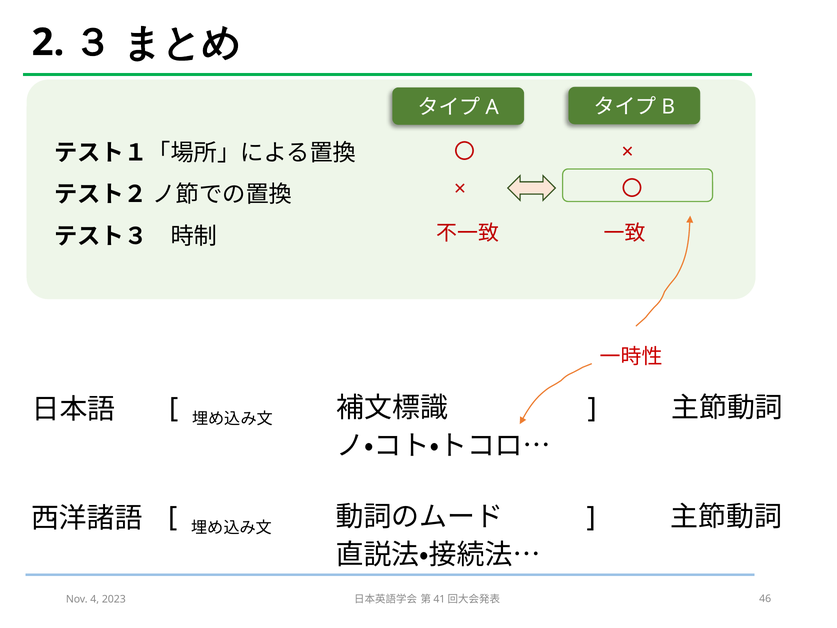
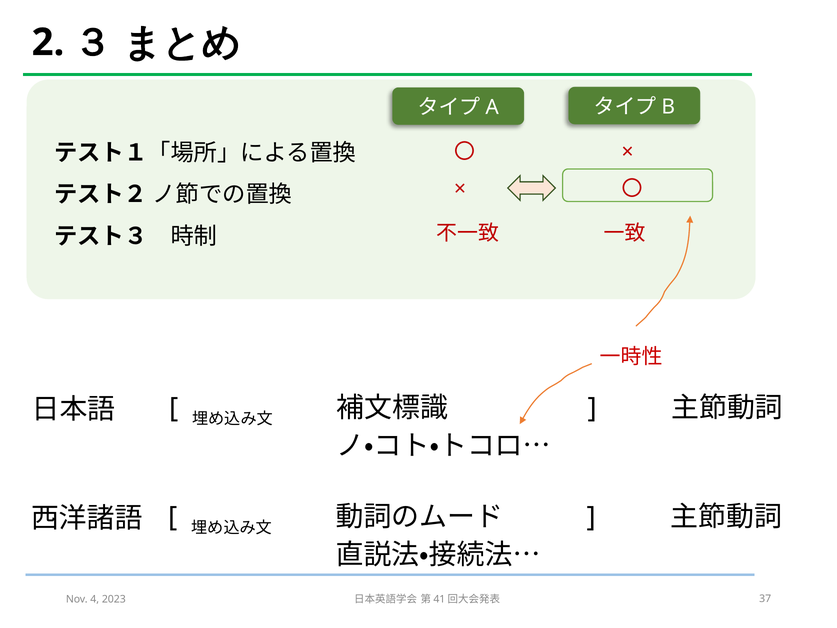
46: 46 -> 37 (765, 598)
